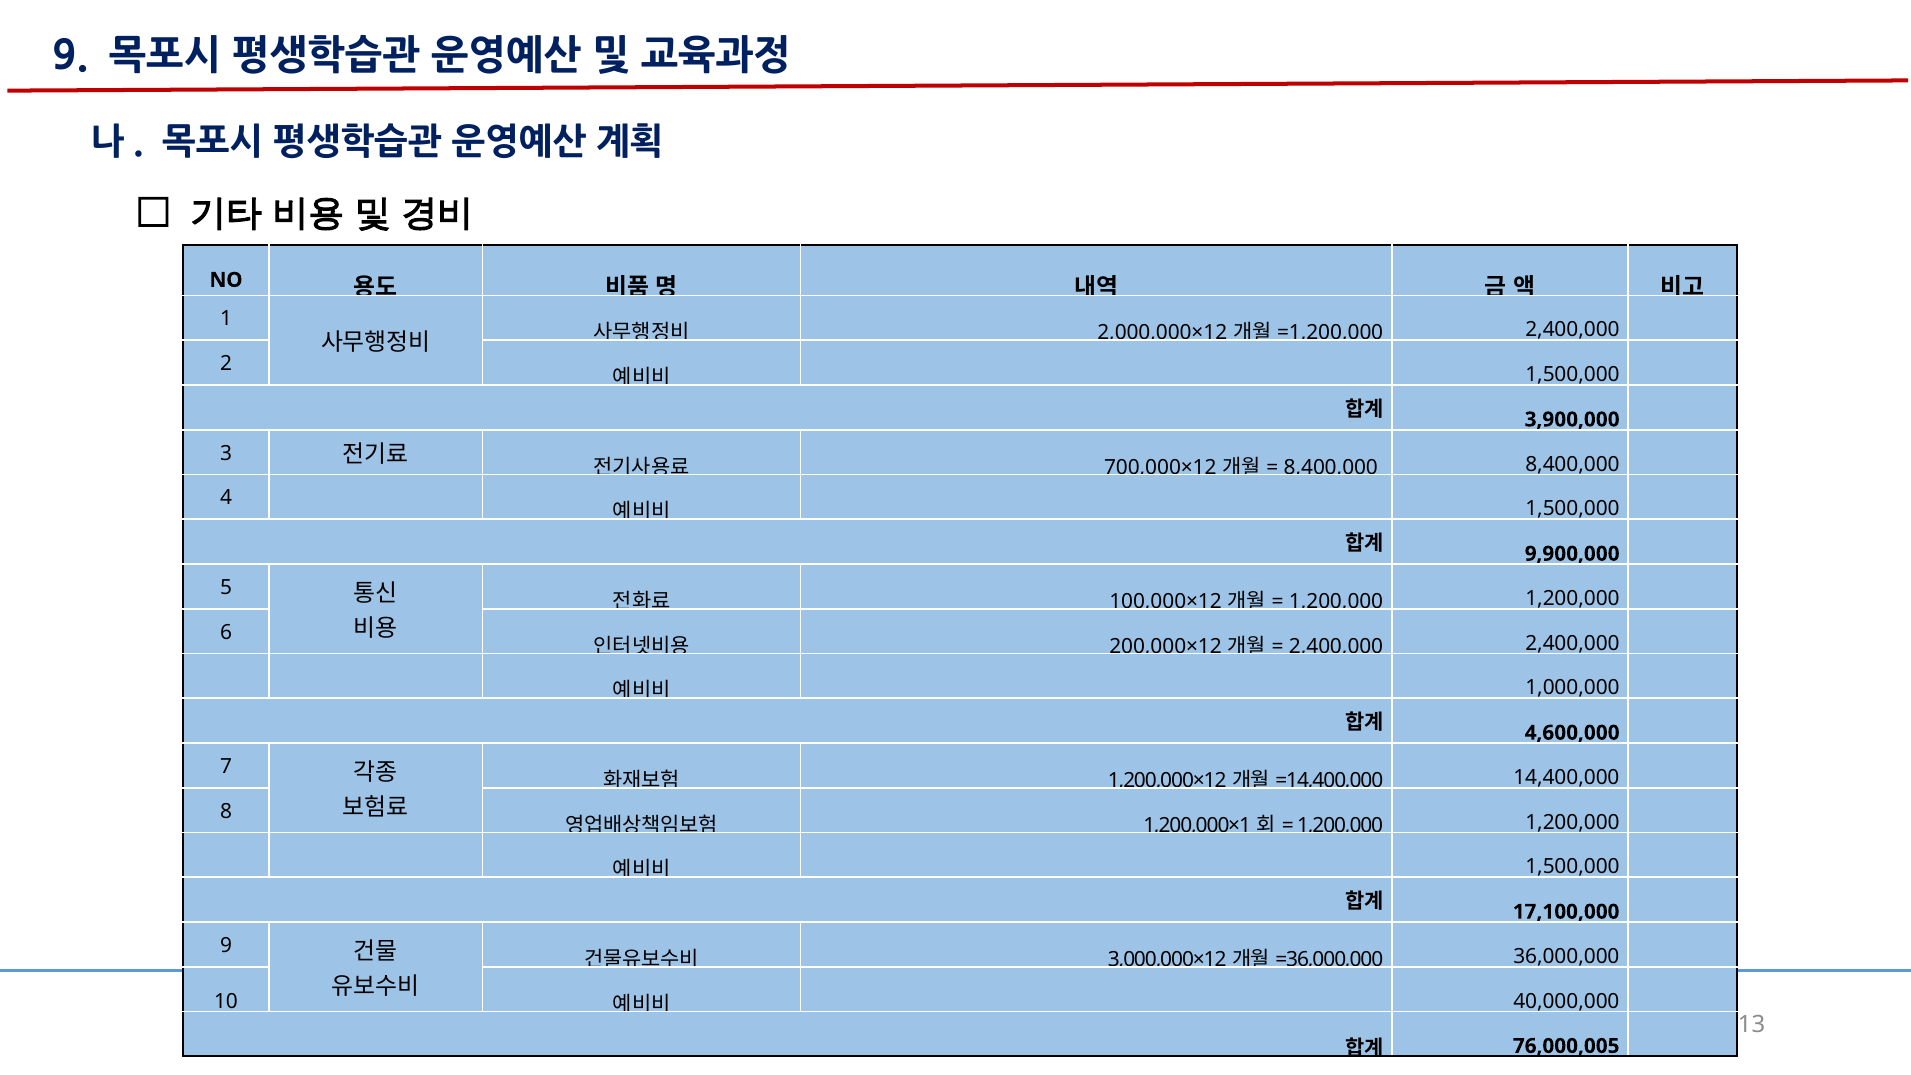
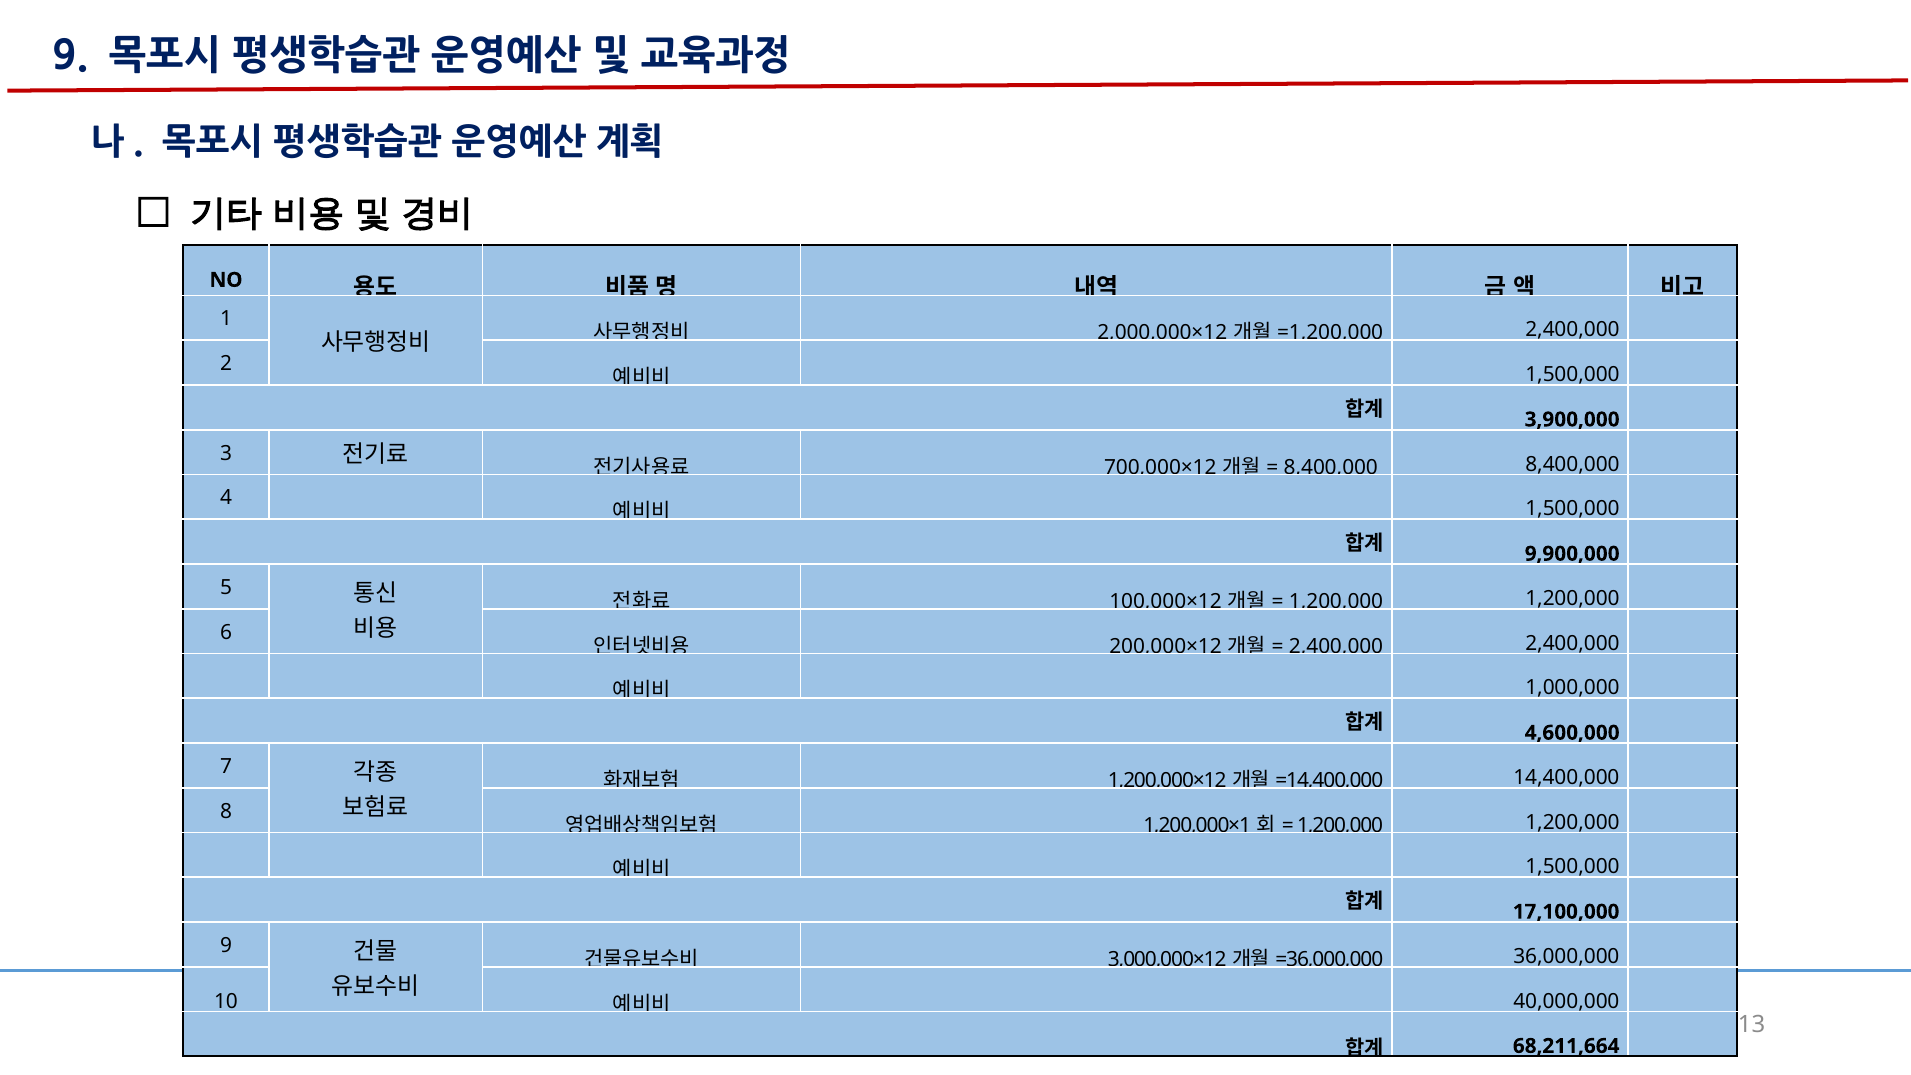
76,000,005: 76,000,005 -> 68,211,664 (1566, 1046)
